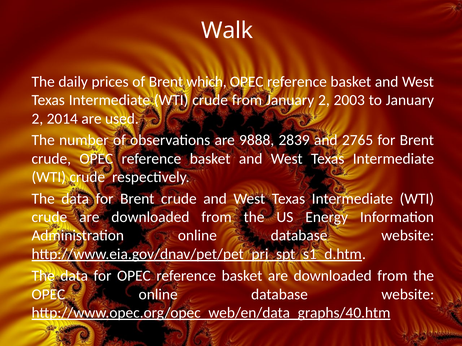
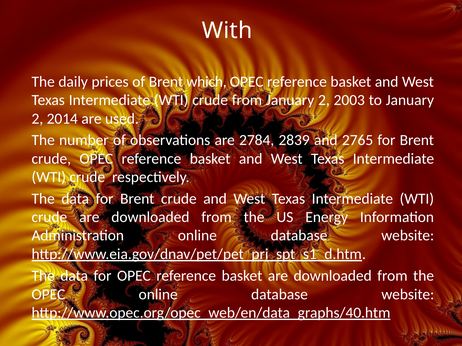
Walk: Walk -> With (227, 30)
9888: 9888 -> 2784 (257, 140)
